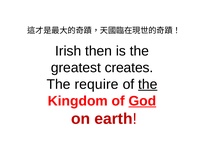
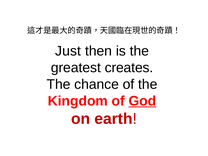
Irish: Irish -> Just (68, 51)
require: require -> chance (97, 84)
the underline: present -> none (148, 84)
